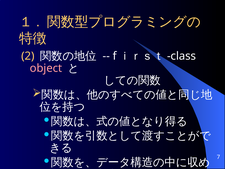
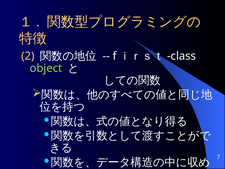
object colour: pink -> light green (46, 68)
